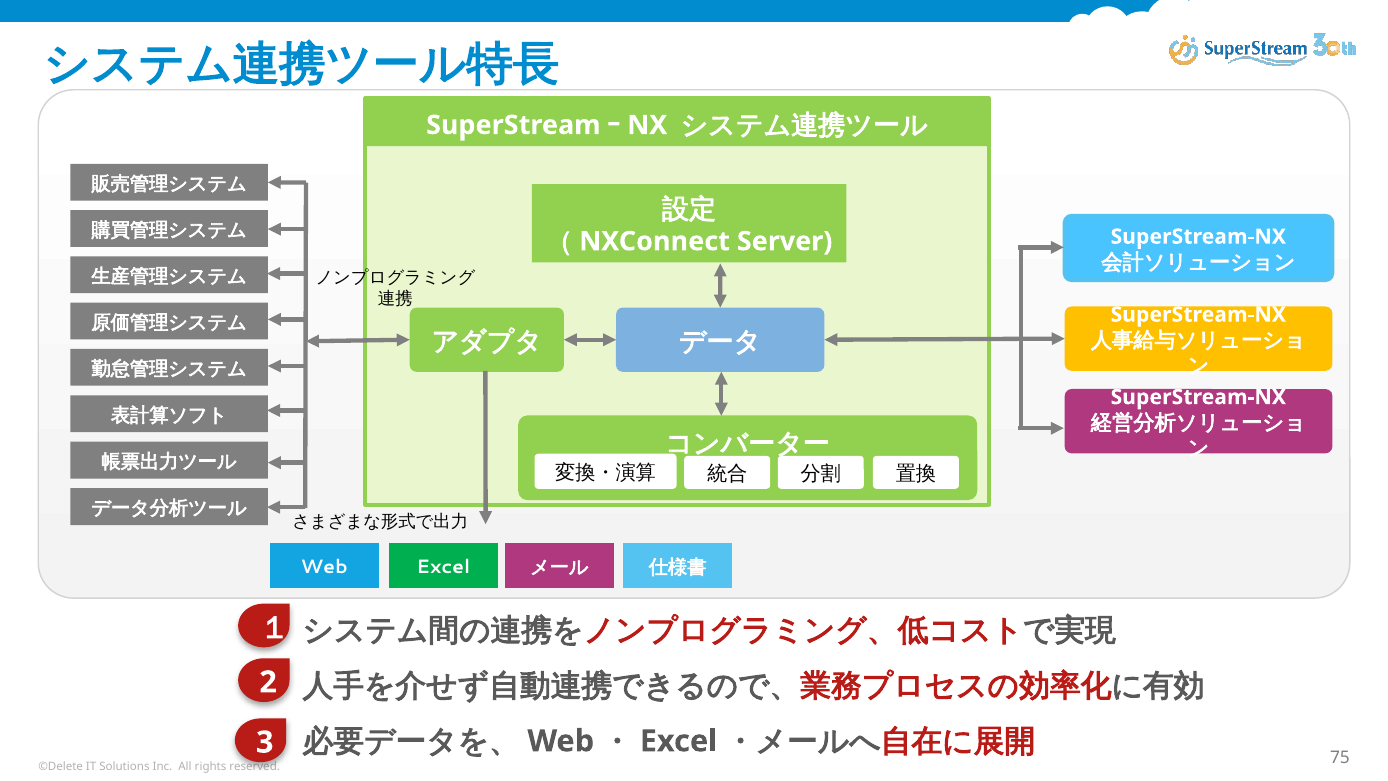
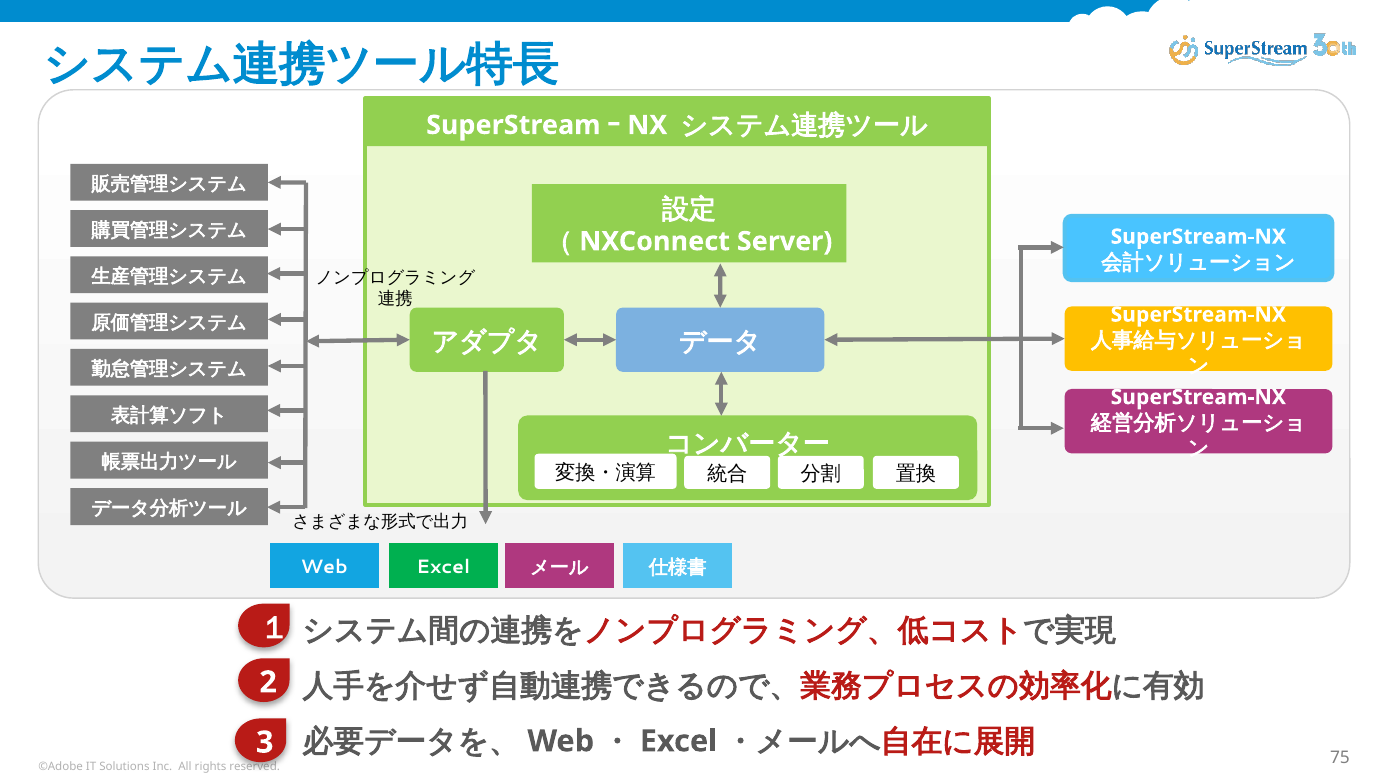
©Delete: ©Delete -> ©Adobe (61, 767)
